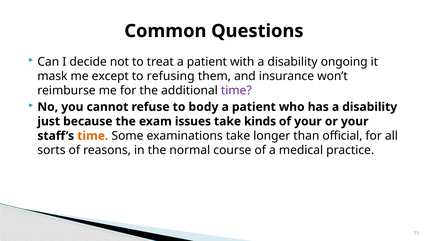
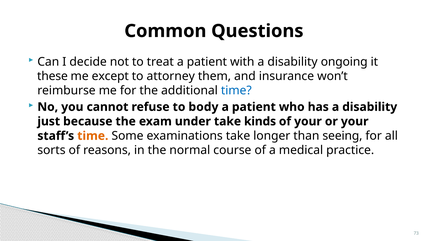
mask: mask -> these (52, 76)
refusing: refusing -> attorney (171, 76)
time colour: purple -> blue (236, 91)
issues: issues -> under (193, 121)
official: official -> seeing (342, 136)
